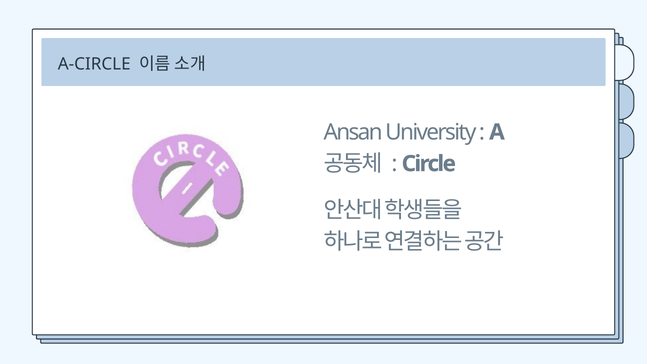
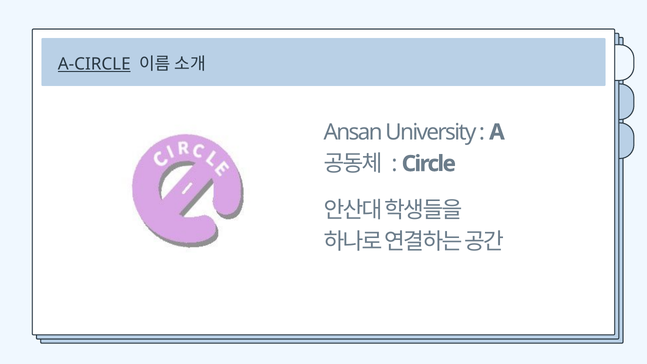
A-CIRCLE underline: none -> present (94, 64)
